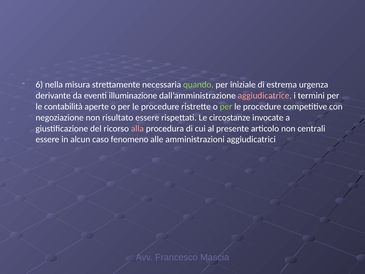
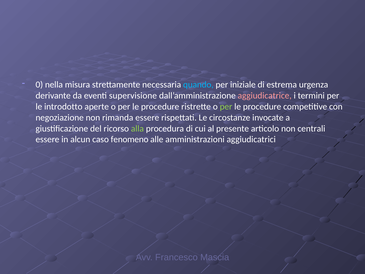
6: 6 -> 0 (39, 85)
quando colour: light green -> light blue (198, 85)
illuminazione: illuminazione -> supervisione (133, 96)
contabilità: contabilità -> introdotto (63, 106)
risultato: risultato -> rimanda (118, 117)
alla colour: pink -> light green (137, 128)
